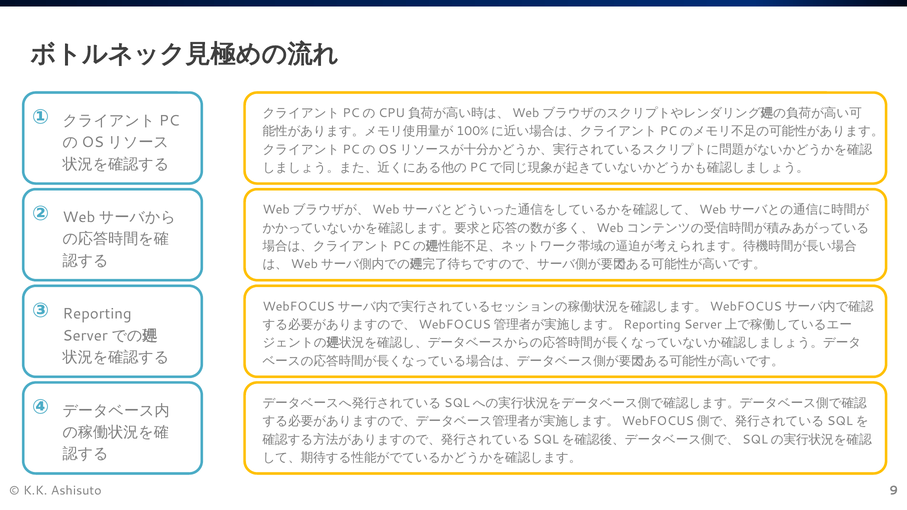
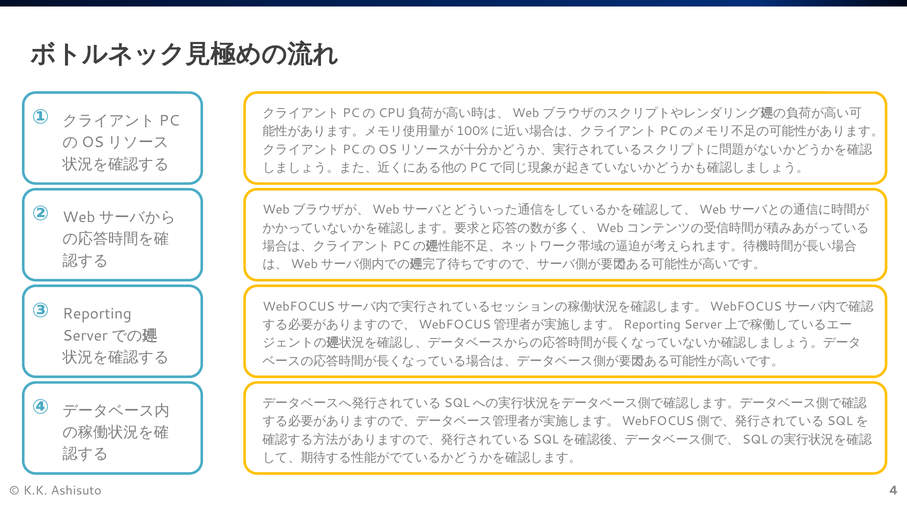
9: 9 -> 4 (894, 491)
